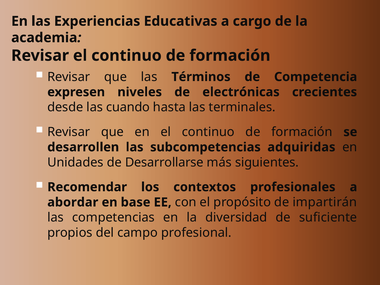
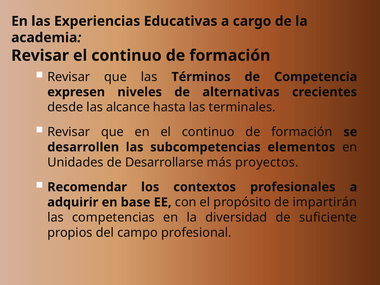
electrónicas: electrónicas -> alternativas (241, 92)
cuando: cuando -> alcance (128, 107)
adquiridas: adquiridas -> elementos (301, 147)
siguientes: siguientes -> proyectos (267, 162)
abordar: abordar -> adquirir (73, 202)
